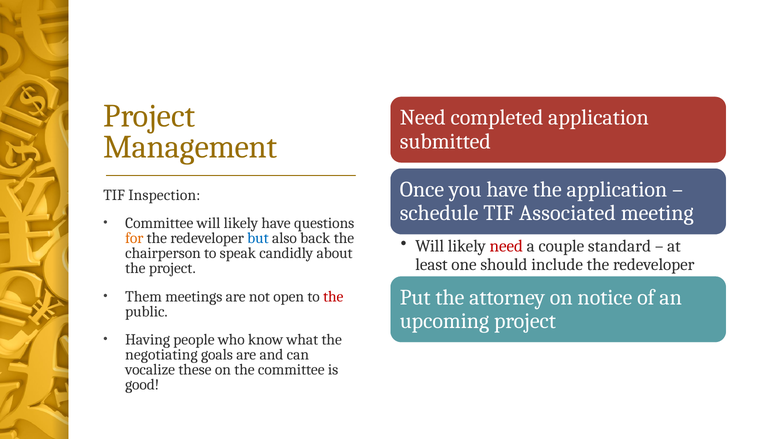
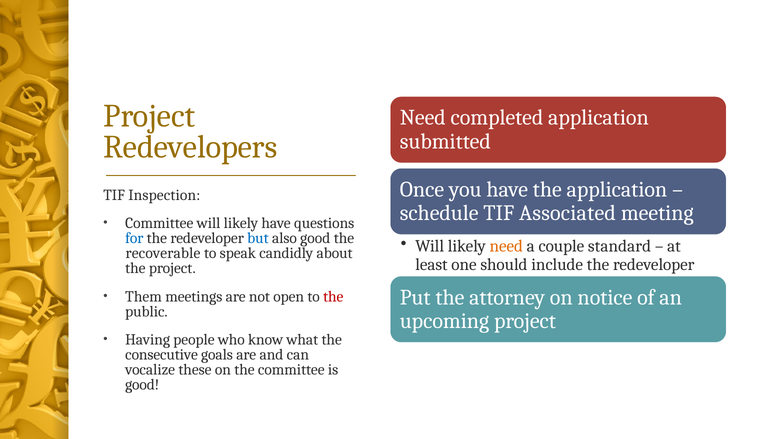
Management: Management -> Redevelopers (190, 147)
for colour: orange -> blue (134, 238)
also back: back -> good (315, 238)
need colour: red -> orange (506, 246)
chairperson: chairperson -> recoverable (163, 253)
negotiating: negotiating -> consecutive (162, 355)
